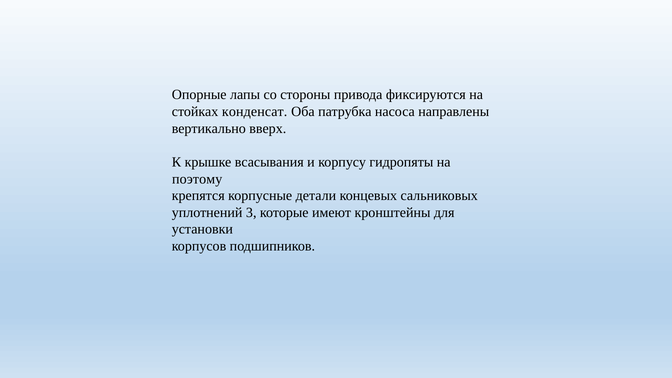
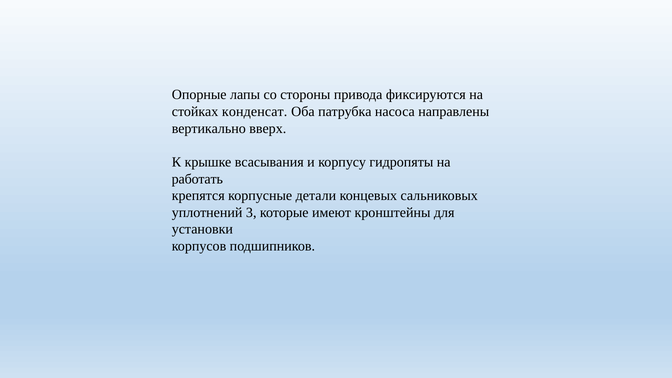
поэтому: поэтому -> работать (197, 179)
